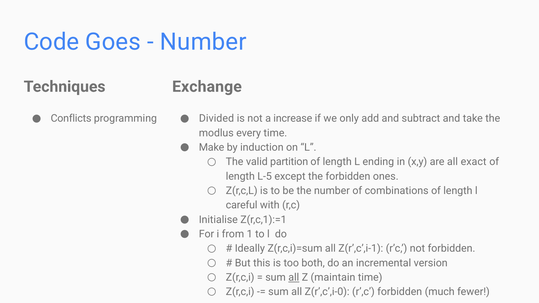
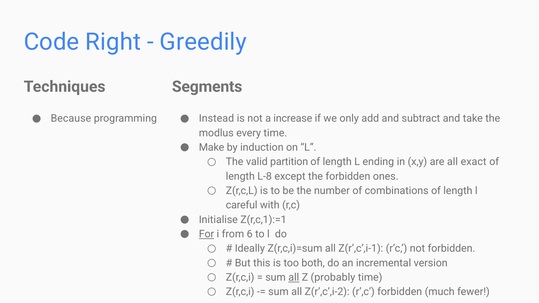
Goes: Goes -> Right (113, 42)
Number: Number -> Greedily (203, 42)
Exchange: Exchange -> Segments (207, 87)
Conflicts: Conflicts -> Because (71, 119)
Divided: Divided -> Instead (216, 119)
L-5: L-5 -> L-8 (265, 176)
For underline: none -> present (206, 234)
1: 1 -> 6 (250, 234)
maintain: maintain -> probably (333, 278)
Z(r’,c’,i-0: Z(r’,c’,i-0 -> Z(r’,c’,i-2 (327, 292)
